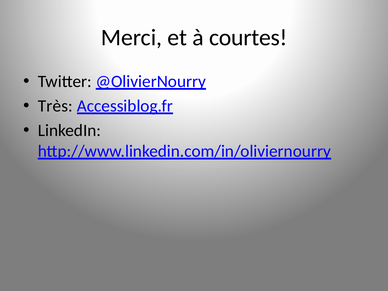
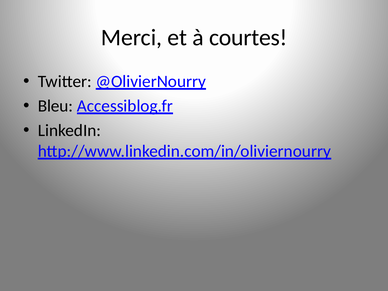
Très: Très -> Bleu (55, 106)
